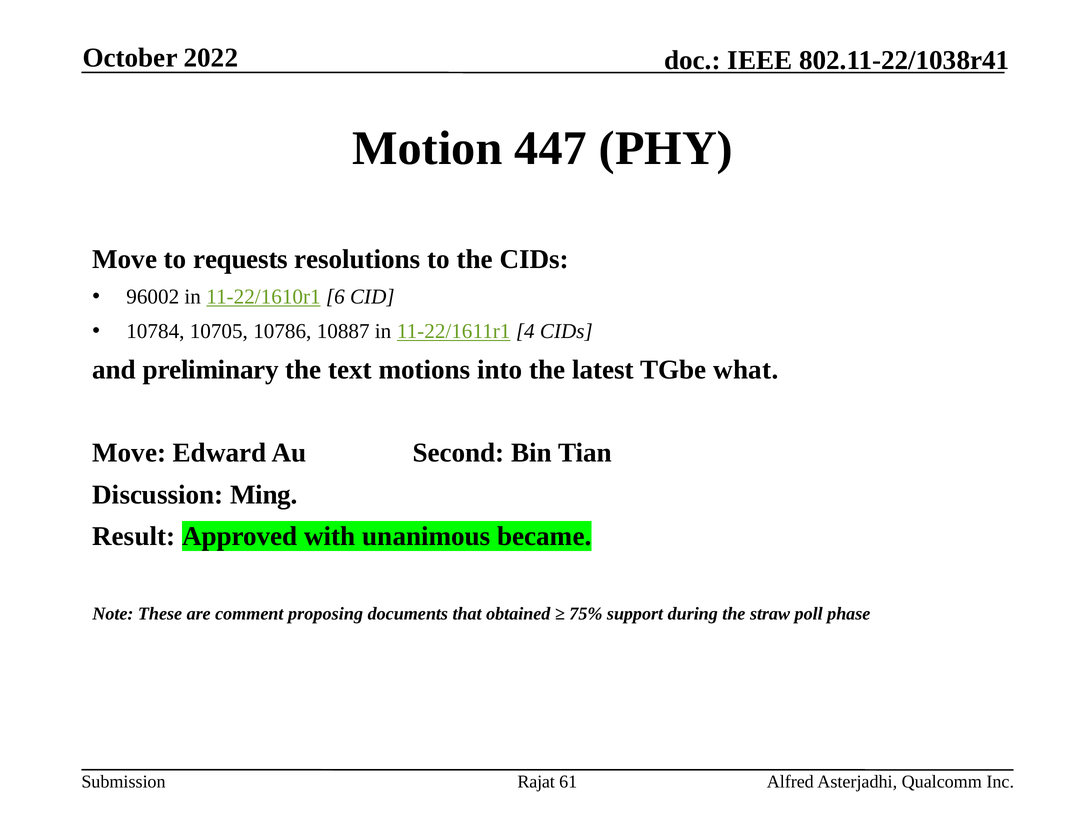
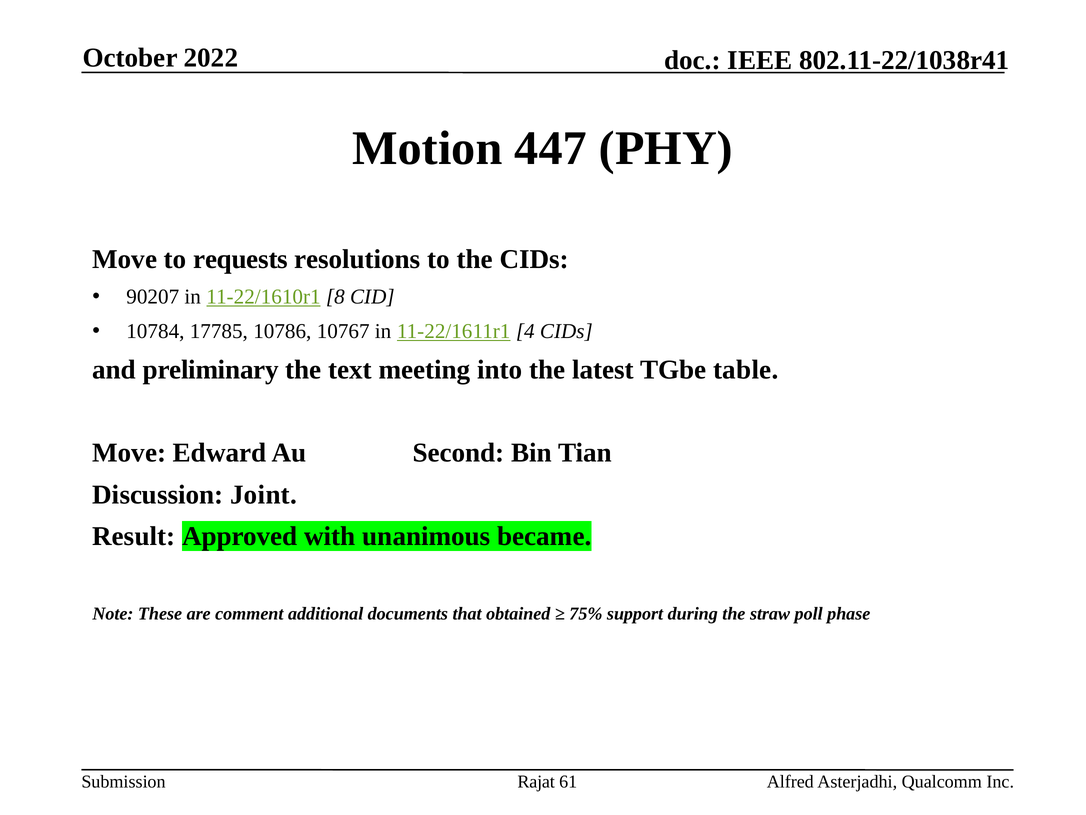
96002: 96002 -> 90207 (153, 297)
6: 6 -> 8 (335, 297)
10705: 10705 -> 17785 (219, 331)
10887: 10887 -> 10767 (343, 331)
motions: motions -> meeting (424, 369)
what: what -> table (746, 369)
Ming: Ming -> Joint (264, 494)
proposing: proposing -> additional (326, 613)
